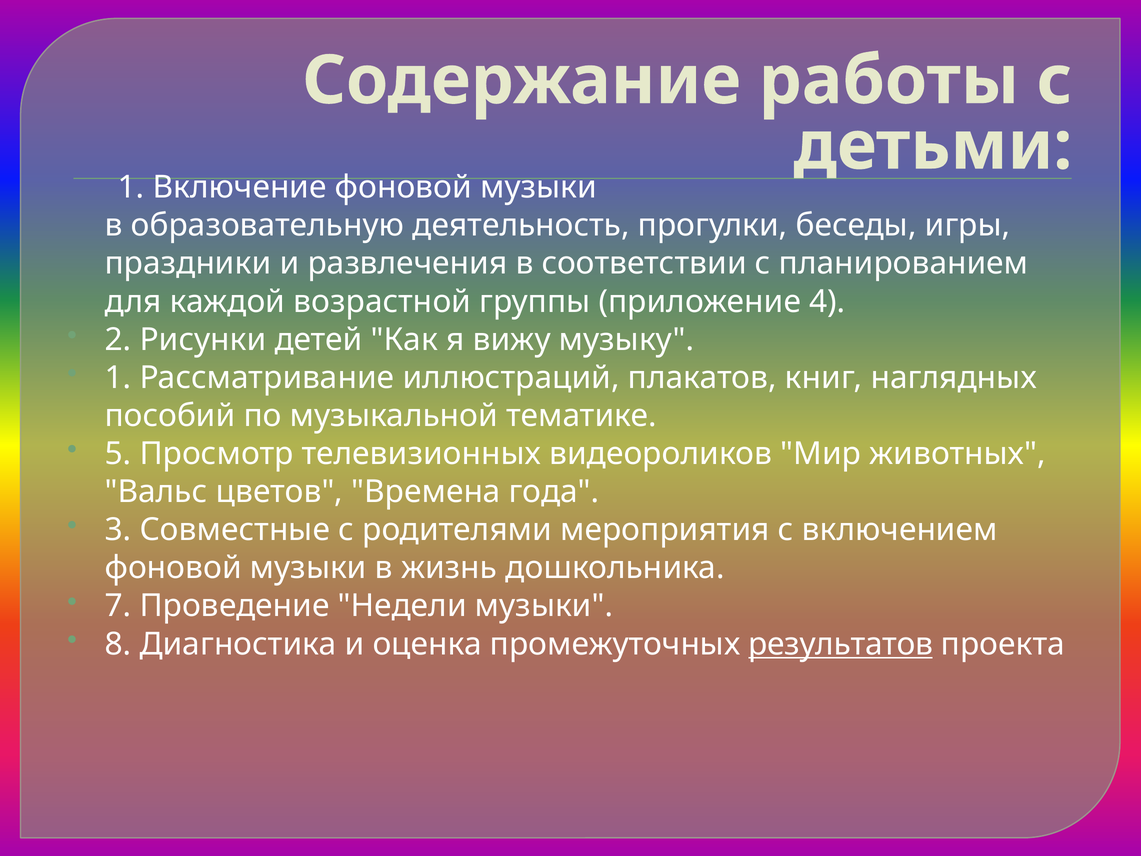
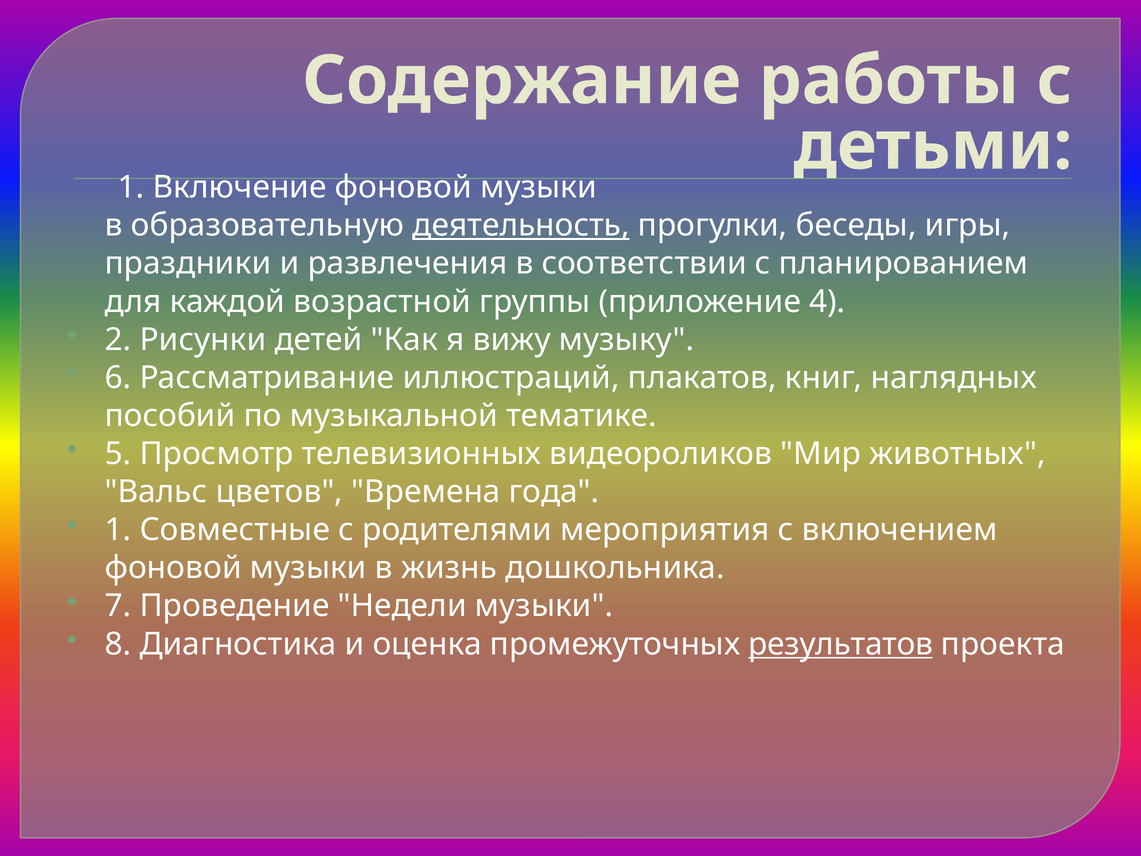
деятельность underline: none -> present (521, 225)
1: 1 -> 6 (118, 378)
3: 3 -> 1 (118, 530)
